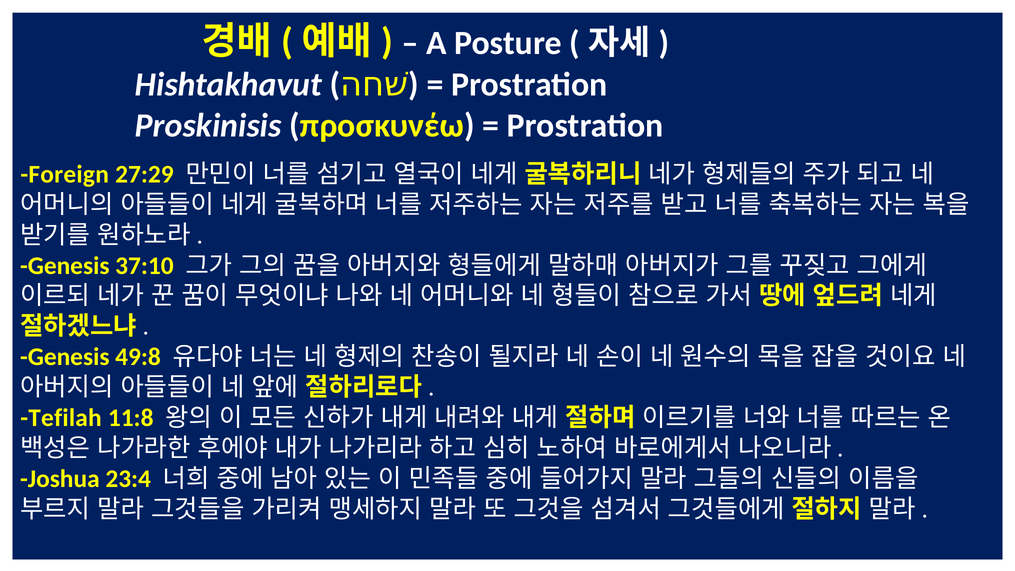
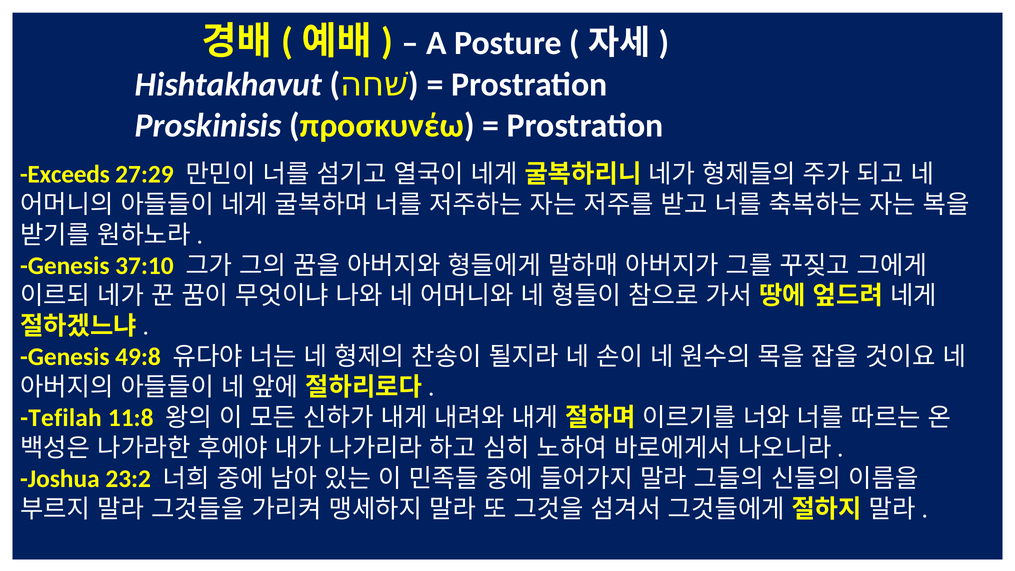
Foreign: Foreign -> Exceeds (65, 174)
23:4: 23:4 -> 23:2 (128, 479)
